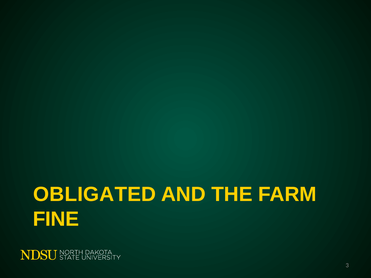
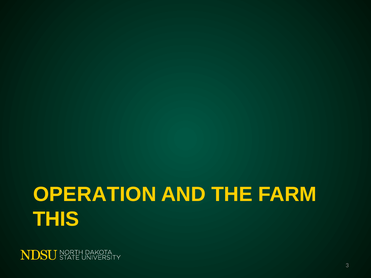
OBLIGATED: OBLIGATED -> OPERATION (95, 194)
FINE: FINE -> THIS (56, 219)
